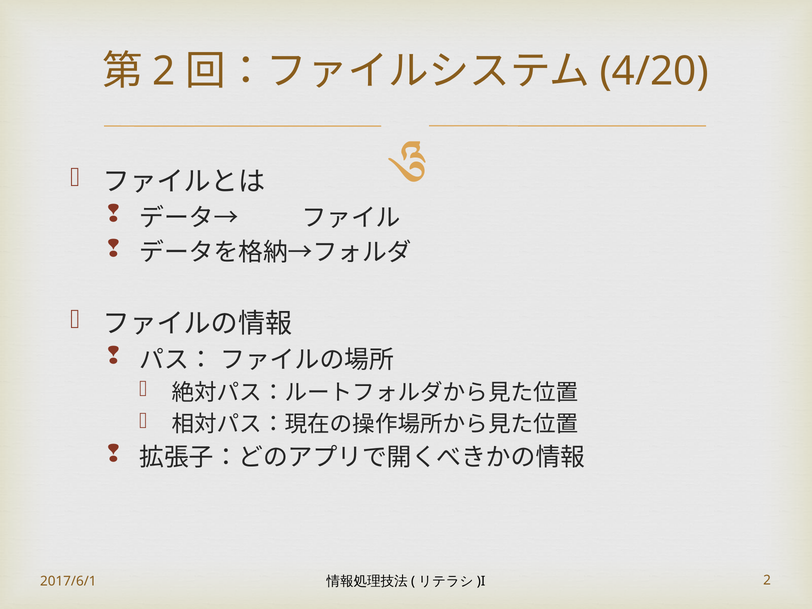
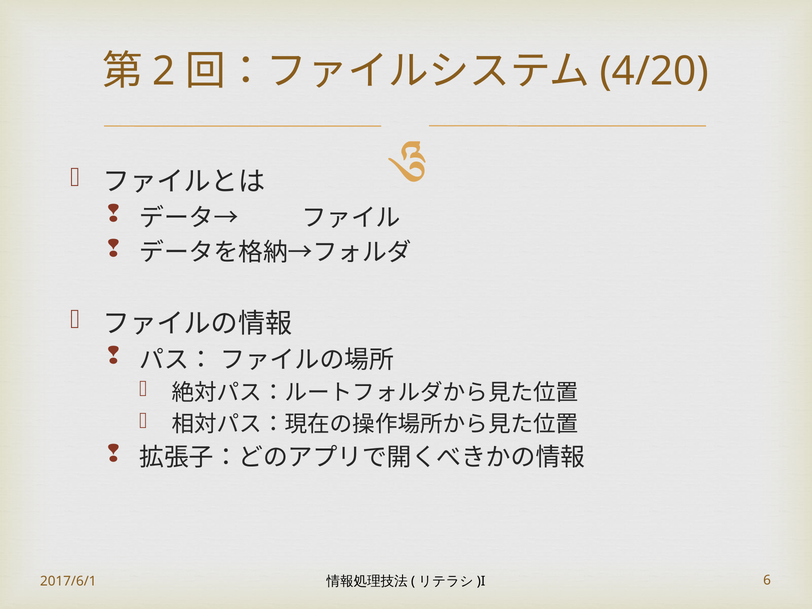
2017/6/1 2: 2 -> 6 (767, 580)
